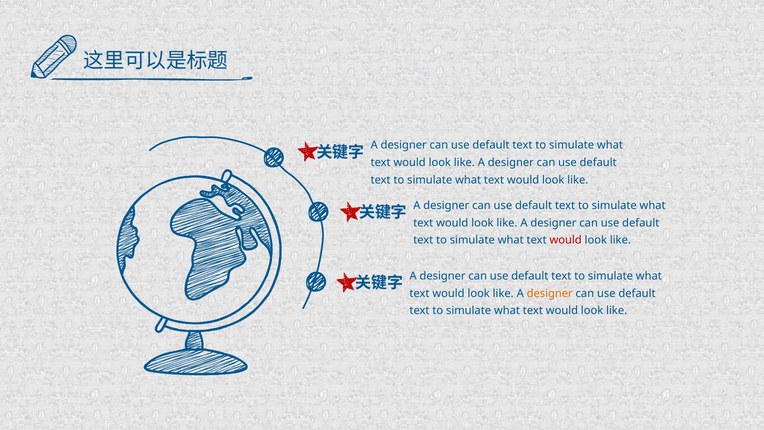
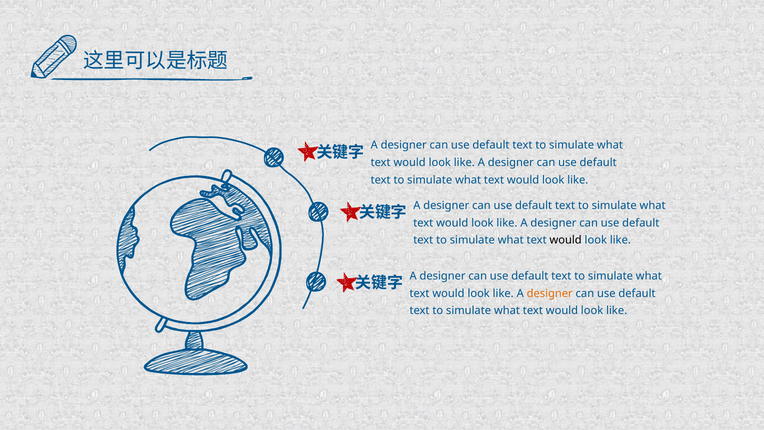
would colour: red -> black (566, 240)
